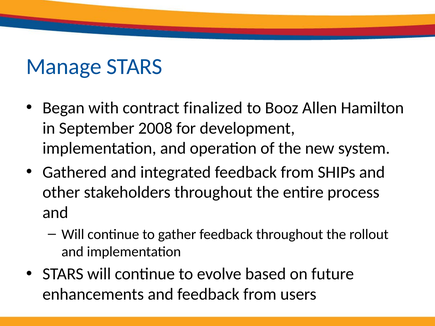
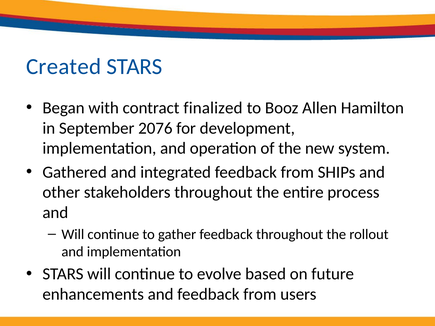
Manage: Manage -> Created (64, 67)
2008: 2008 -> 2076 (155, 128)
